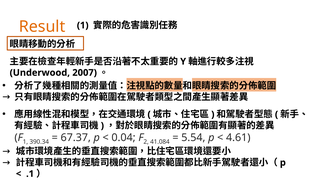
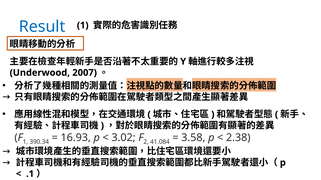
Result colour: orange -> blue (42, 27)
67.37: 67.37 -> 16.93 (76, 138)
0.04: 0.04 -> 3.02 (124, 138)
5.54: 5.54 -> 3.58 (193, 138)
4.61: 4.61 -> 2.38 (238, 138)
